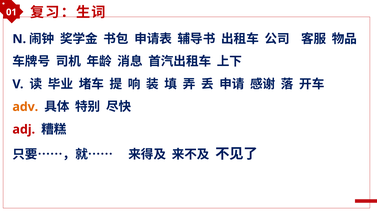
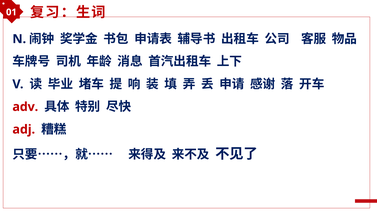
adv colour: orange -> red (25, 107)
